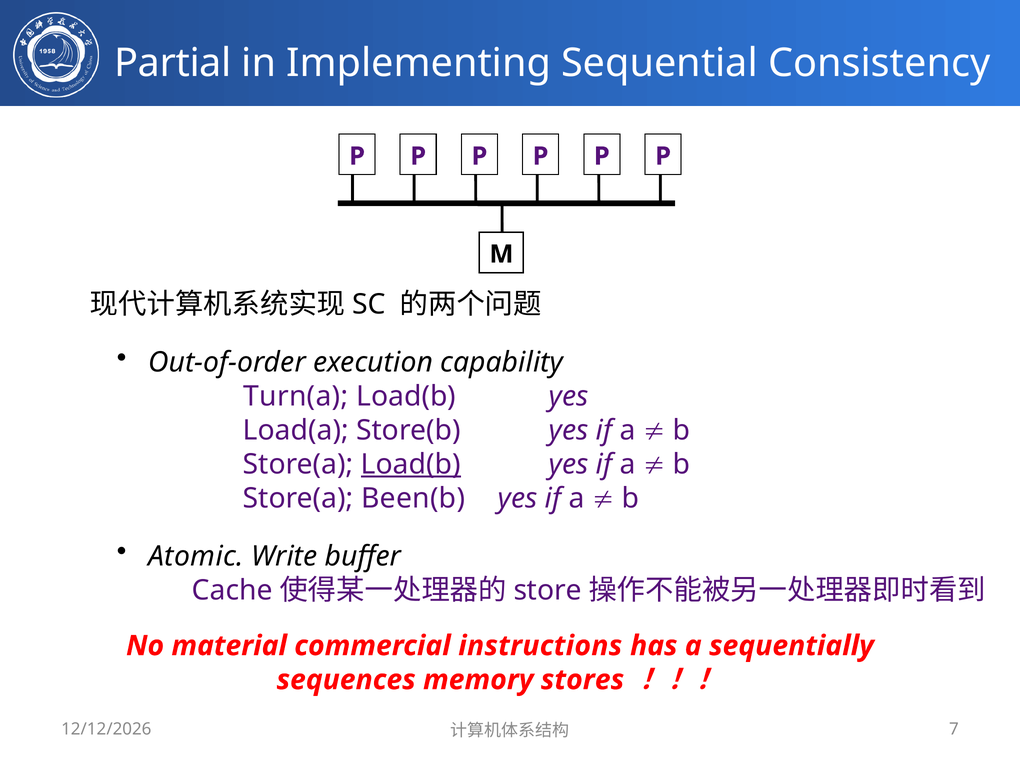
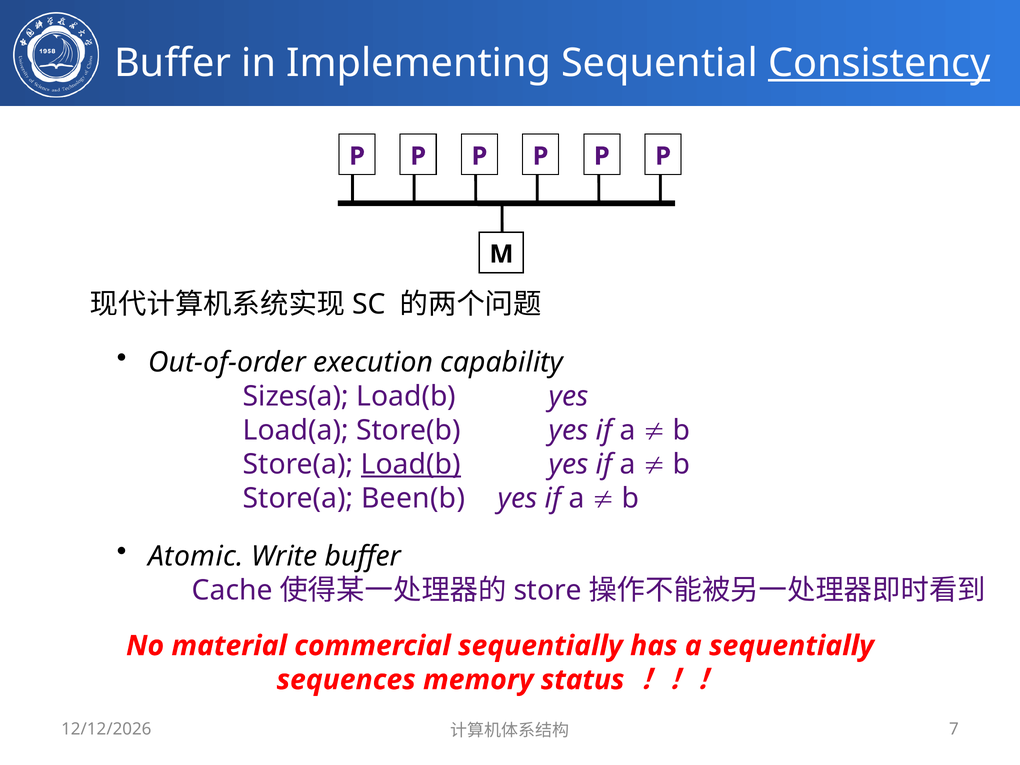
Partial: Partial -> Buffer (173, 63)
Consistency underline: none -> present (879, 63)
Turn(a: Turn(a -> Sizes(a (296, 396)
commercial instructions: instructions -> sequentially (540, 646)
stores: stores -> status (583, 680)
